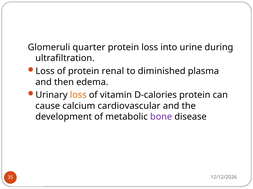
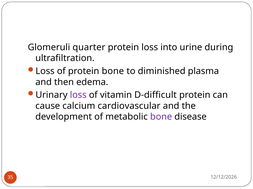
protein renal: renal -> bone (113, 71)
loss colour: orange -> purple (78, 95)
D-calories: D-calories -> D-difficult (156, 95)
